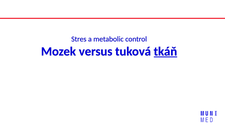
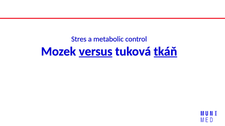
versus underline: none -> present (96, 52)
